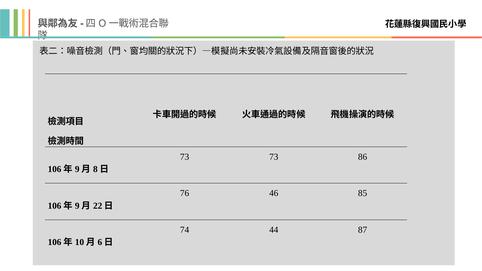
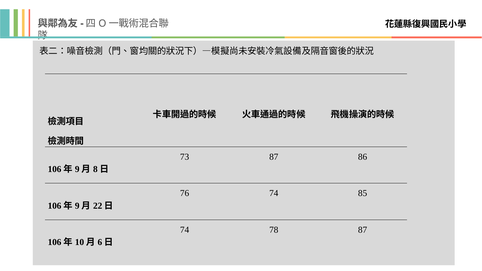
73 73: 73 -> 87 (274, 157)
76 46: 46 -> 74 (274, 193)
44: 44 -> 78 (274, 230)
